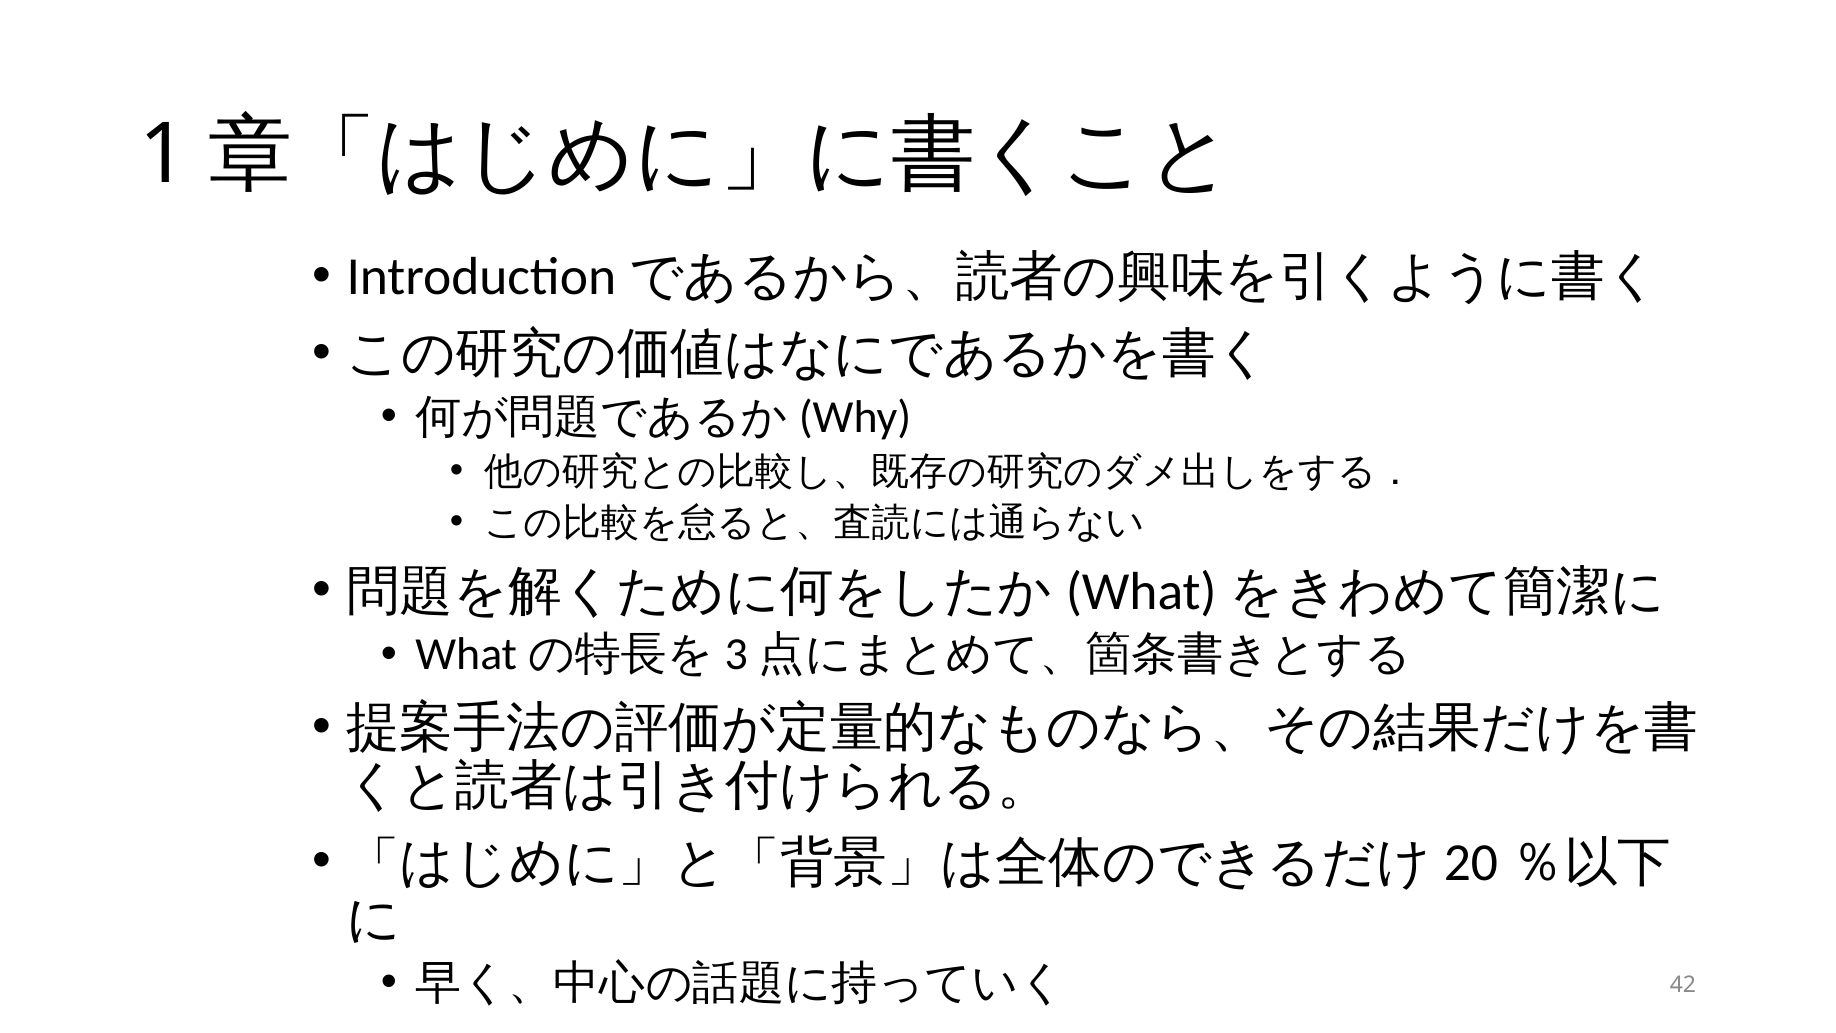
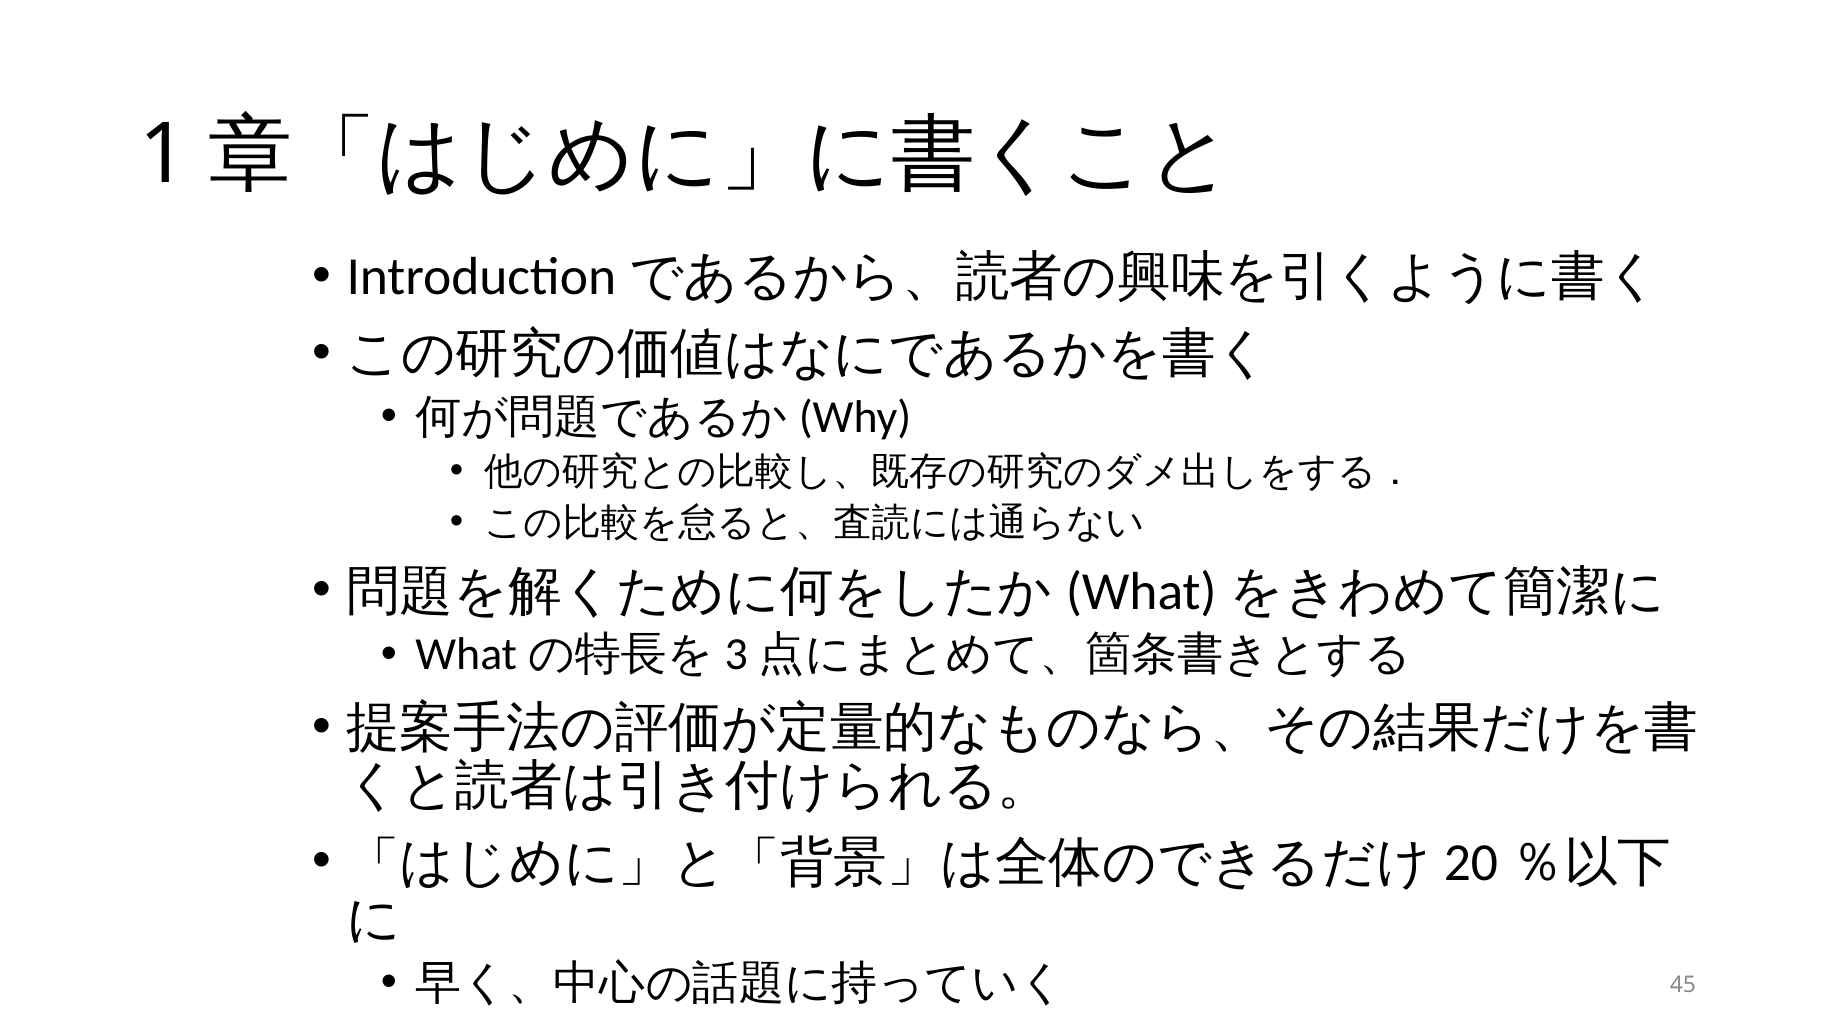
42: 42 -> 45 (1683, 984)
